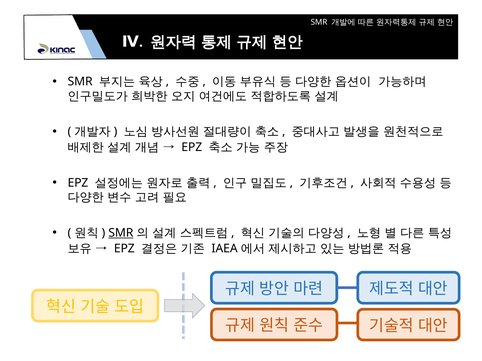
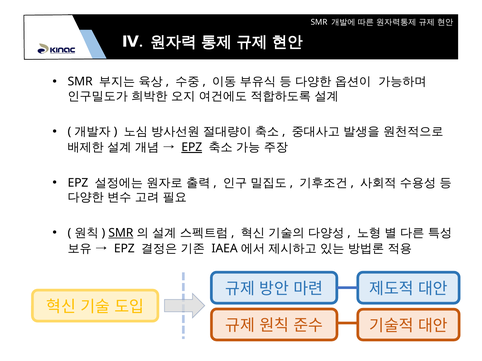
EPZ underline: none -> present (192, 148)
